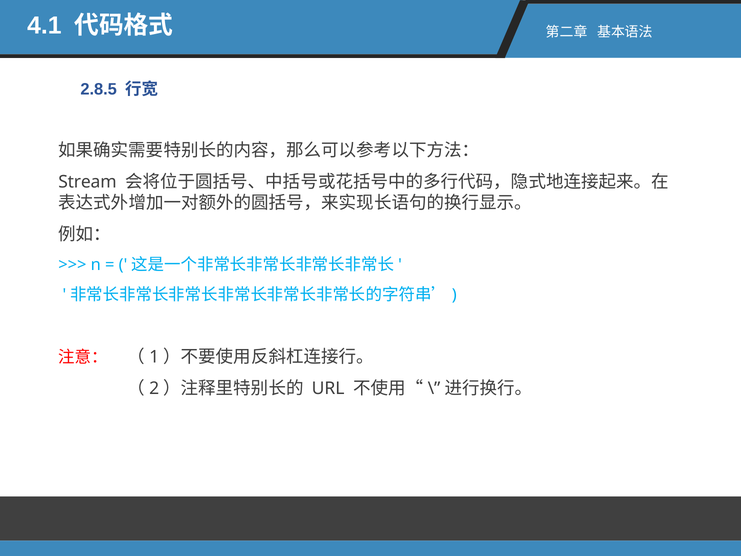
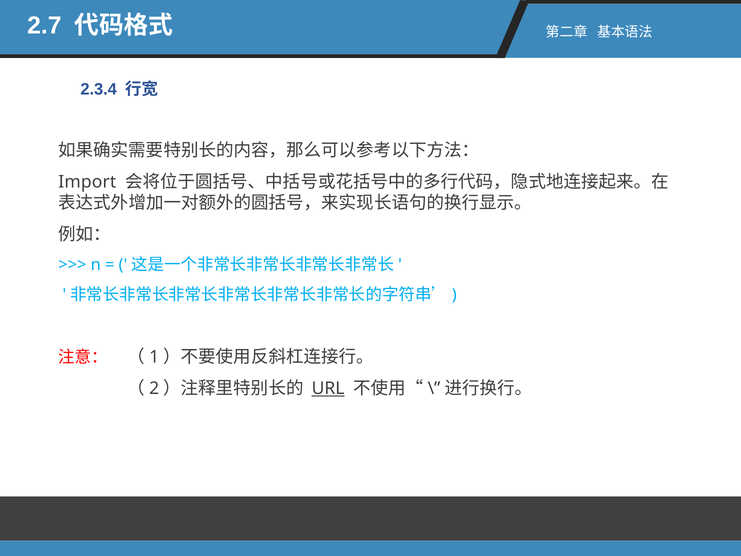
4.1: 4.1 -> 2.7 (44, 25)
2.8.5: 2.8.5 -> 2.3.4 (99, 89)
Stream: Stream -> Import (87, 182)
URL underline: none -> present (328, 388)
